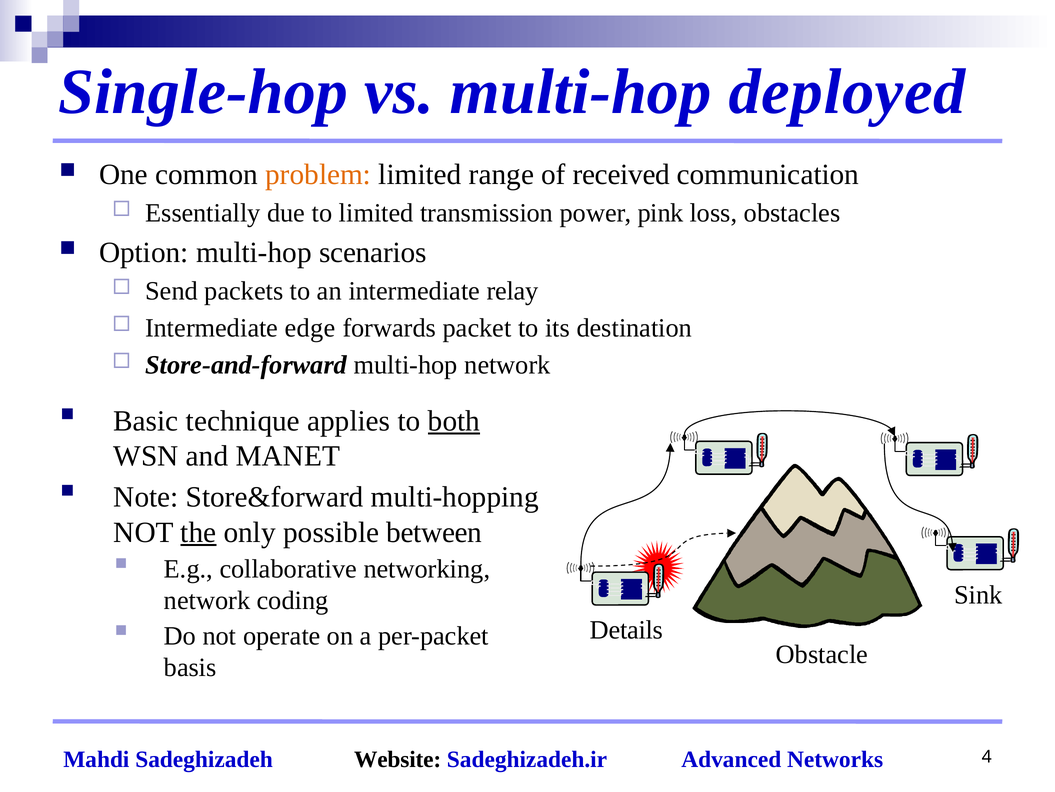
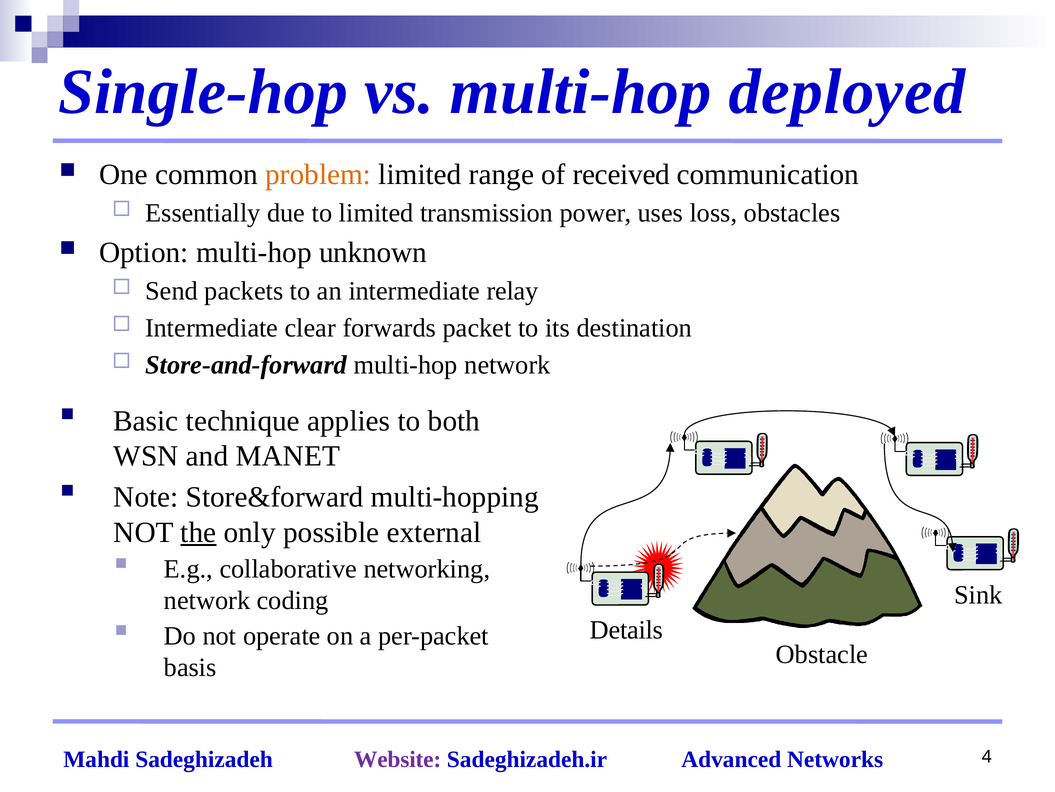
pink: pink -> uses (660, 213)
scenarios: scenarios -> unknown (373, 252)
edge: edge -> clear (310, 328)
both underline: present -> none (454, 420)
between: between -> external (434, 532)
Website colour: black -> purple (398, 759)
